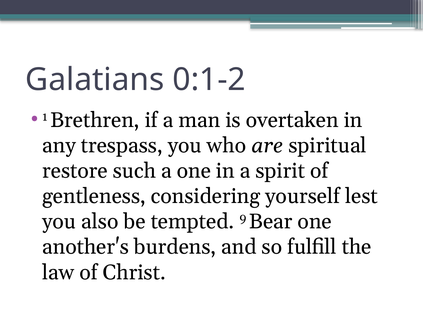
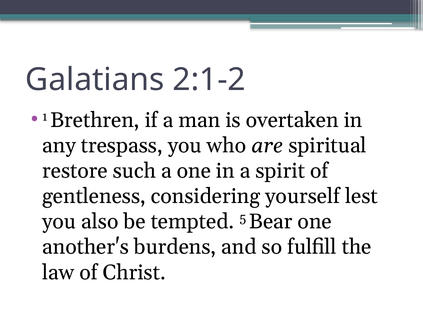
0:1-2: 0:1-2 -> 2:1-2 (209, 80)
9: 9 -> 5 (243, 218)
